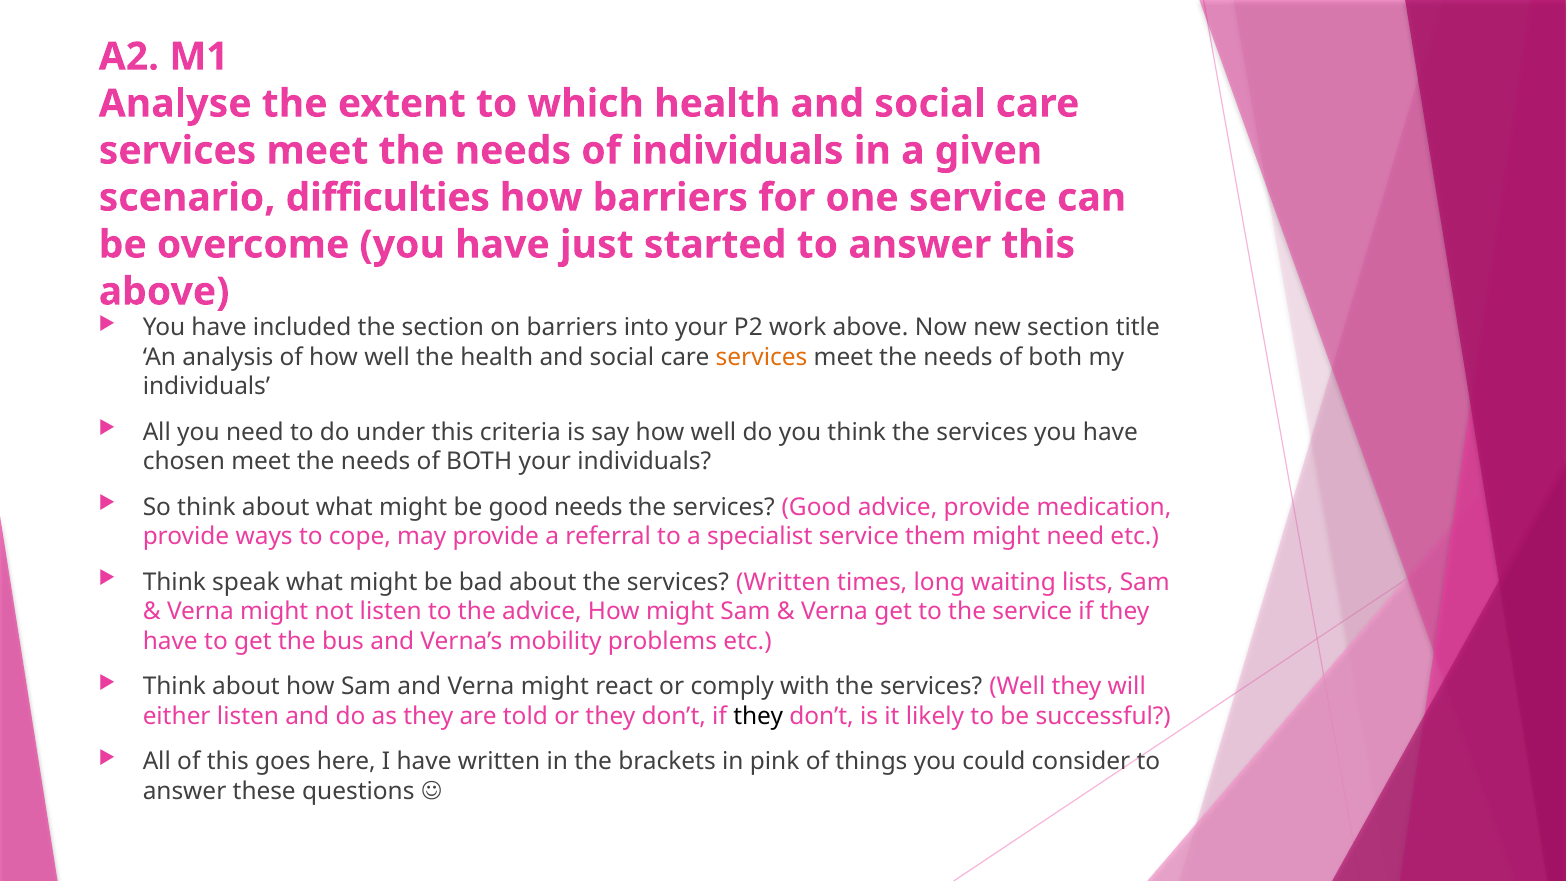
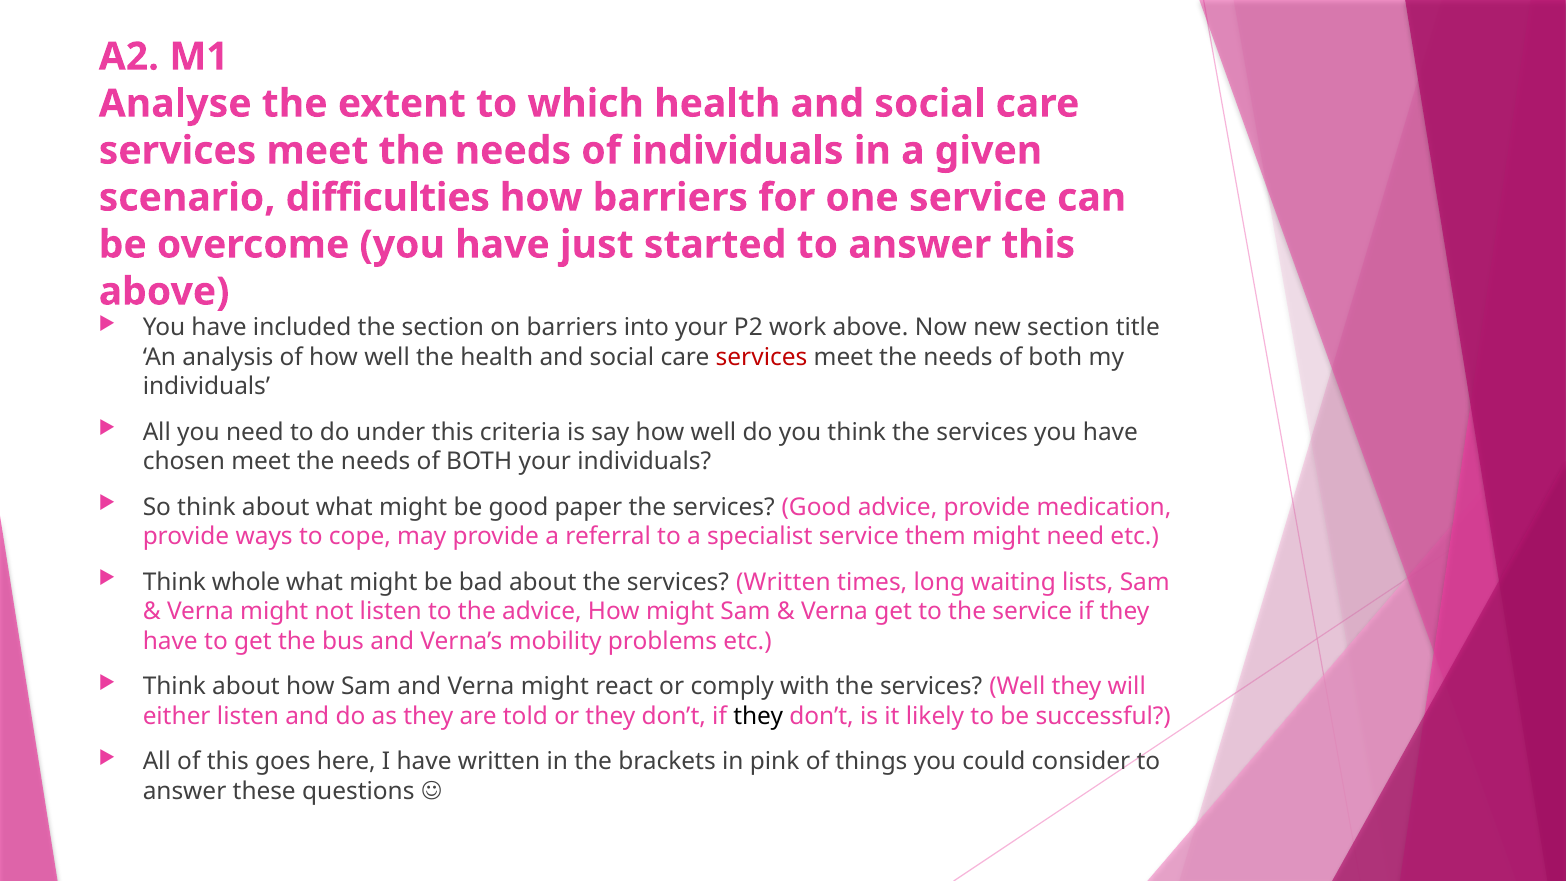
services colour: orange -> red (762, 357)
good needs: needs -> paper (588, 507)
speak: speak -> whole (246, 582)
